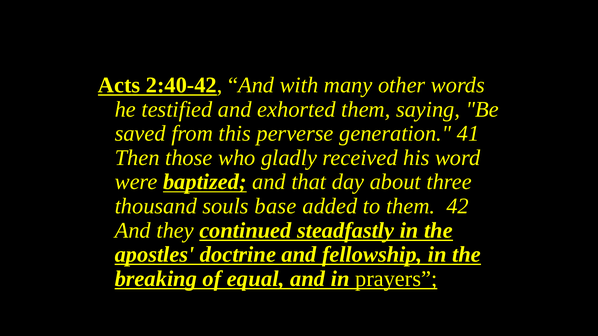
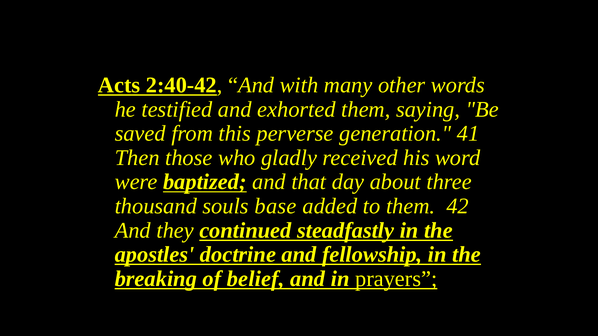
equal: equal -> belief (256, 279)
